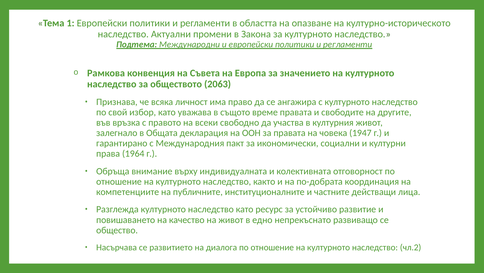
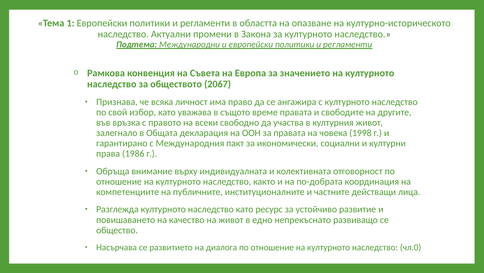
2063: 2063 -> 2067 (218, 84)
1947: 1947 -> 1998 (360, 133)
1964: 1964 -> 1986 (133, 153)
чл.2: чл.2 -> чл.0 (411, 247)
